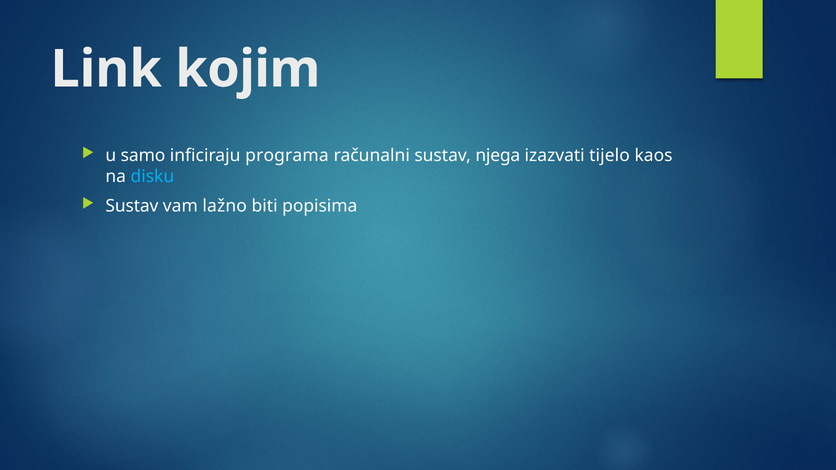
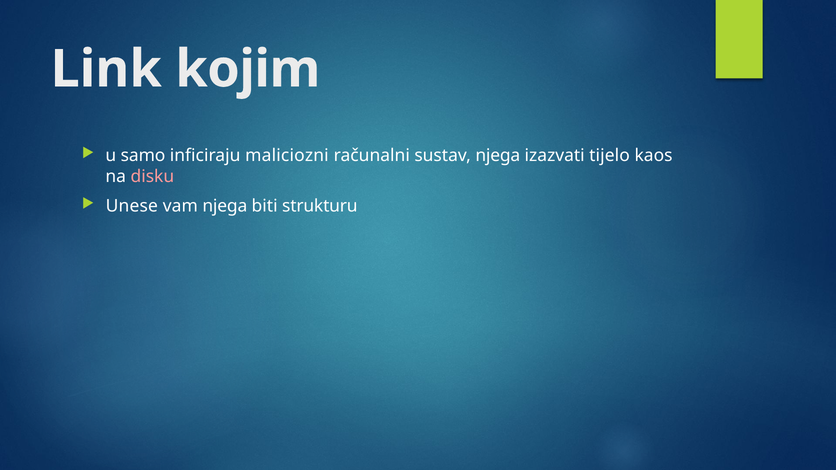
programa: programa -> maliciozni (287, 156)
disku colour: light blue -> pink (152, 176)
Sustav: Sustav -> Unese (132, 206)
vam lažno: lažno -> njega (225, 206)
popisima: popisima -> strukturu (320, 206)
